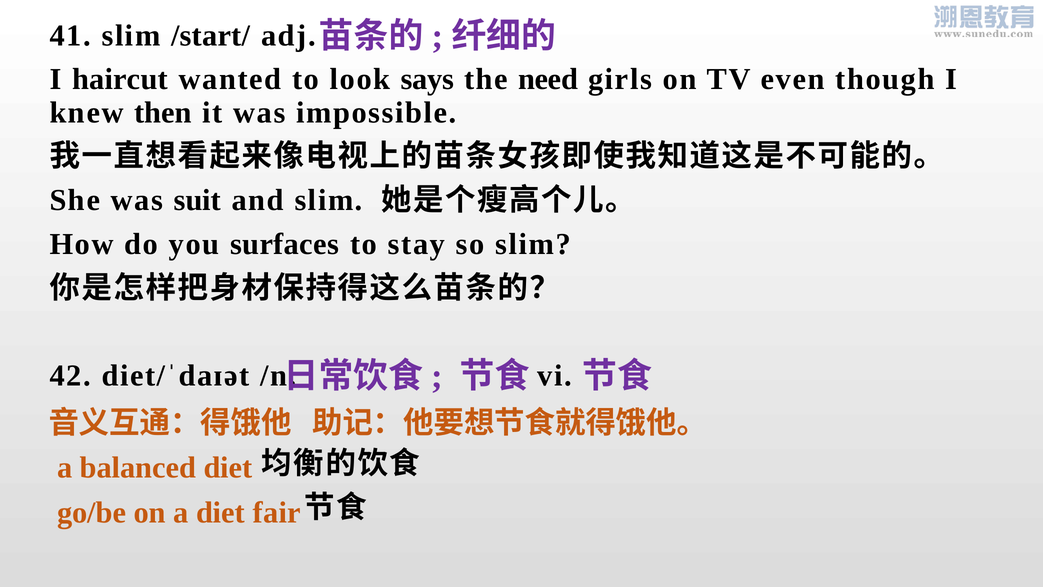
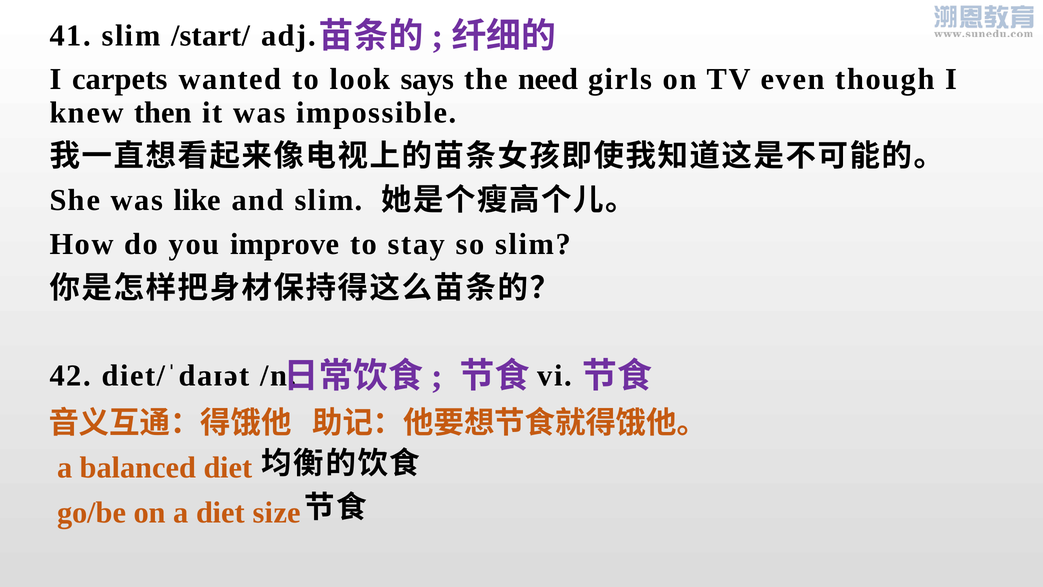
haircut: haircut -> carpets (120, 79)
suit: suit -> like (197, 200)
surfaces: surfaces -> improve (285, 244)
fair: fair -> size (277, 512)
